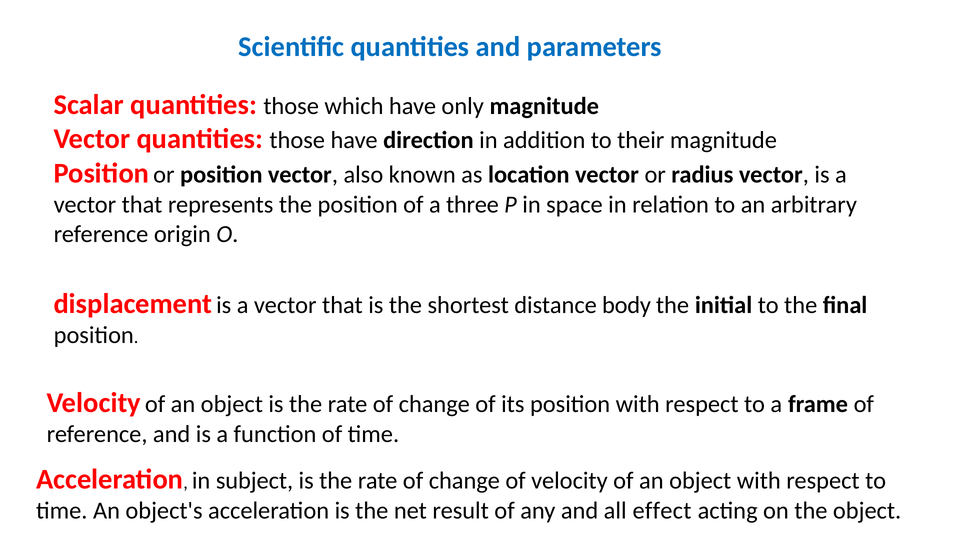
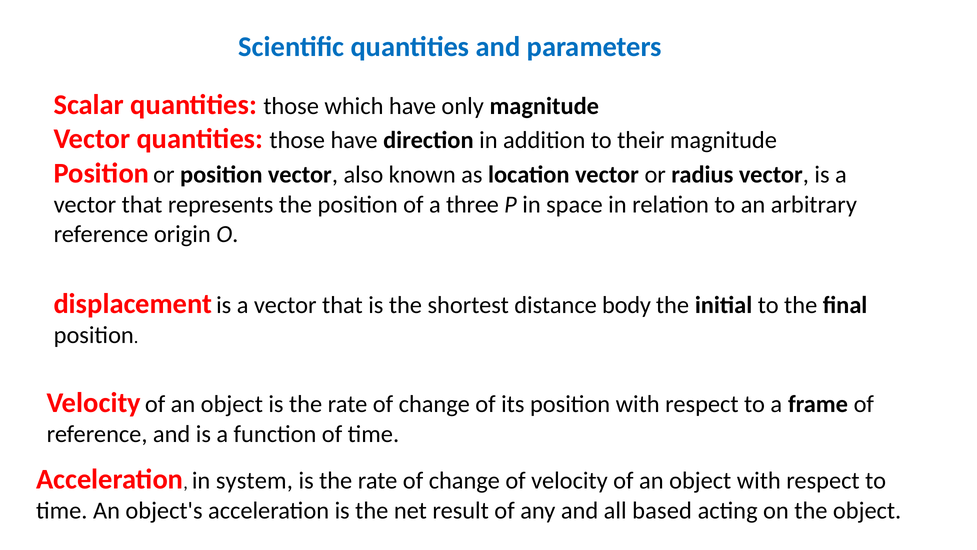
subject: subject -> system (254, 480)
effect: effect -> based (662, 510)
